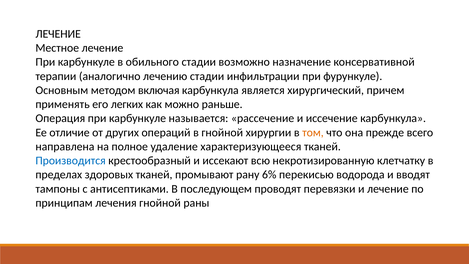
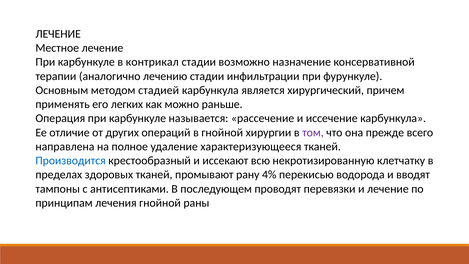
обильного: обильного -> контрикал (152, 62)
включая: включая -> стадией (159, 90)
том colour: orange -> purple (313, 132)
6%: 6% -> 4% (269, 175)
